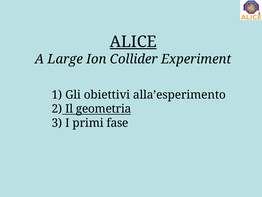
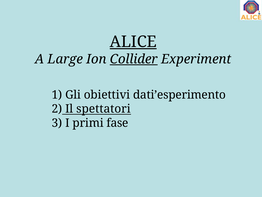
Collider underline: none -> present (134, 59)
alla’esperimento: alla’esperimento -> dati’esperimento (180, 95)
geometria: geometria -> spettatori (103, 109)
